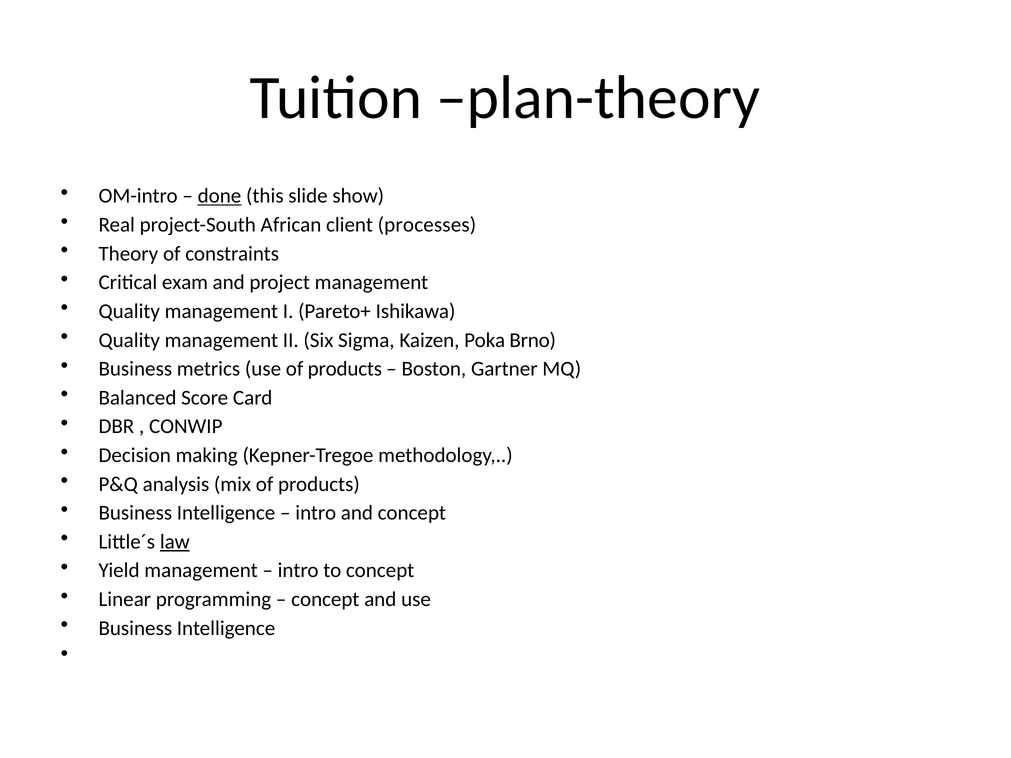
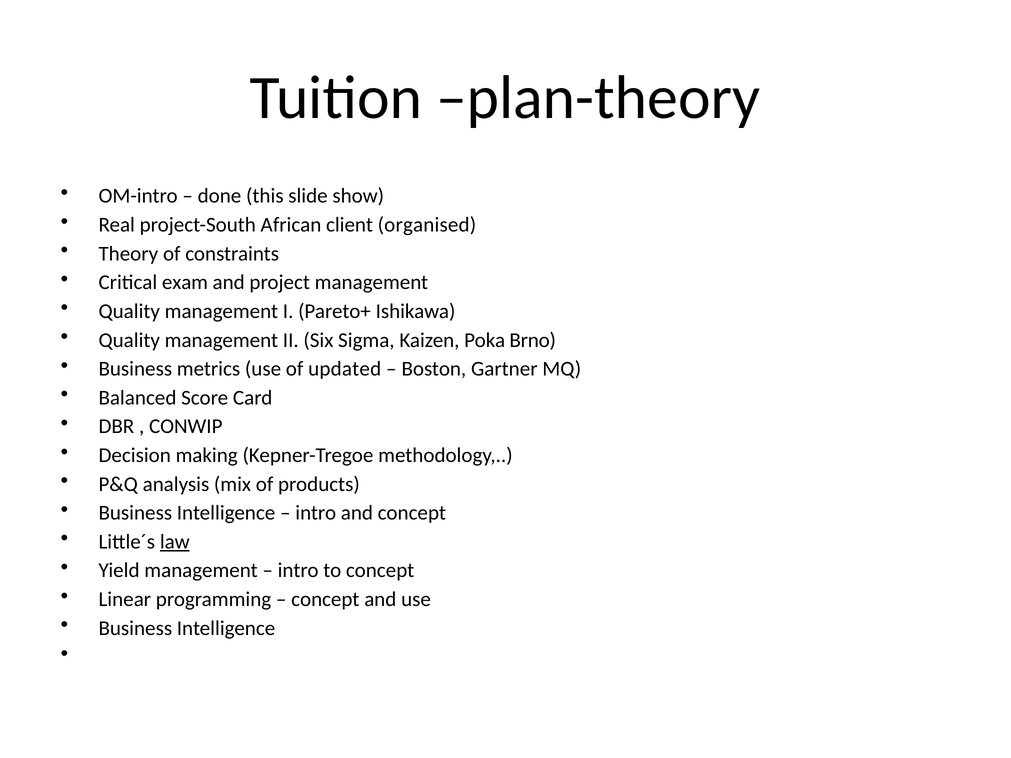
done underline: present -> none (220, 196)
processes: processes -> organised (427, 225)
use of products: products -> updated (345, 369)
